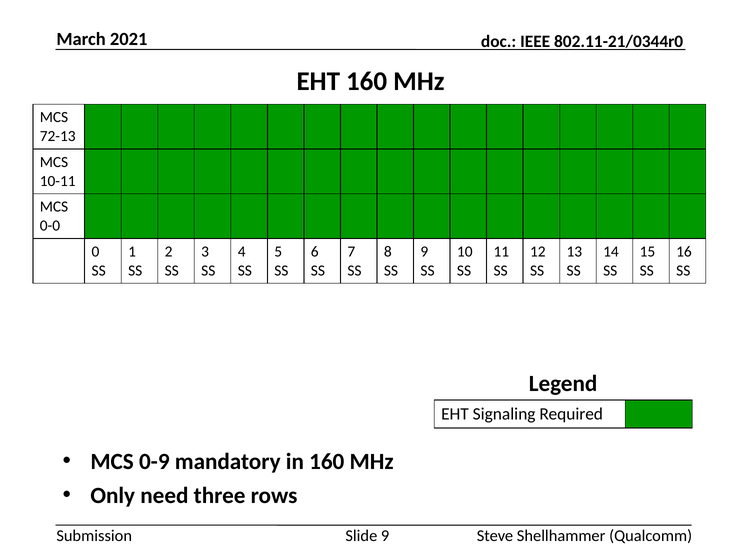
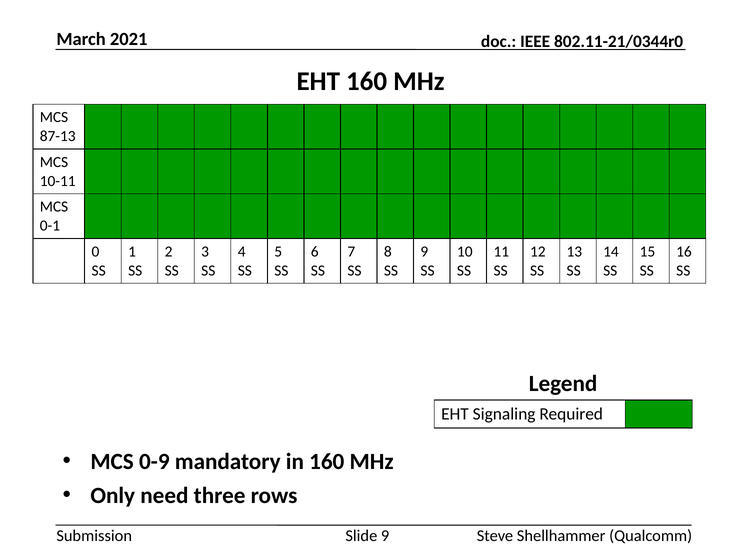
72-13: 72-13 -> 87-13 (58, 136)
0-0: 0-0 -> 0-1 (50, 226)
